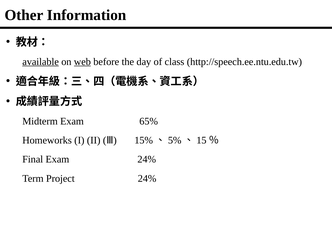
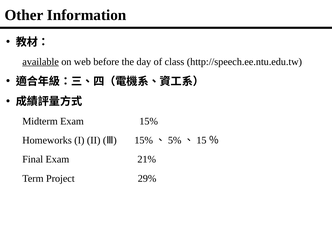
web underline: present -> none (82, 62)
65%: 65% -> 15% (149, 121)
Exam 24%: 24% -> 21% (147, 159)
Project 24%: 24% -> 29% (147, 178)
